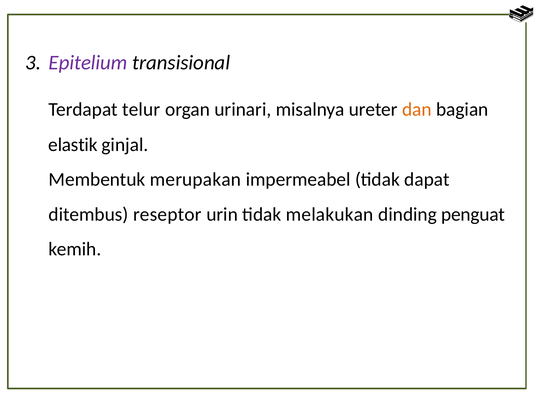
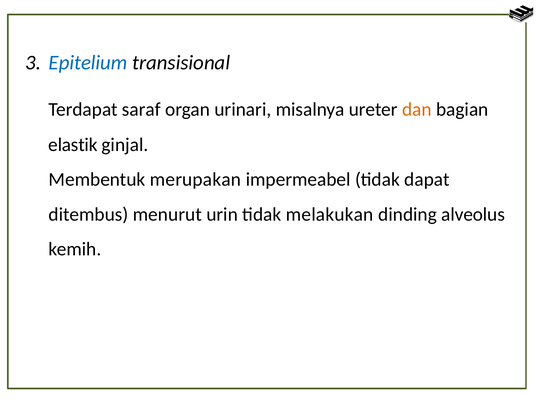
Epitelium colour: purple -> blue (88, 63)
telur: telur -> saraf (141, 110)
reseptor: reseptor -> menurut (167, 214)
penguat: penguat -> alveolus (473, 214)
